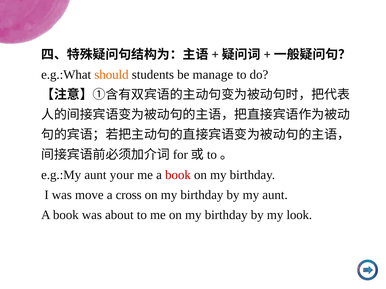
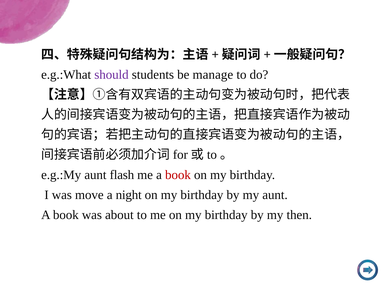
should colour: orange -> purple (111, 75)
your: your -> flash (122, 175)
cross: cross -> night (129, 195)
look: look -> then (299, 215)
